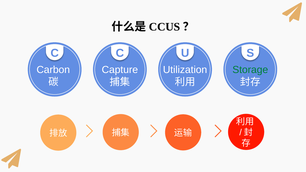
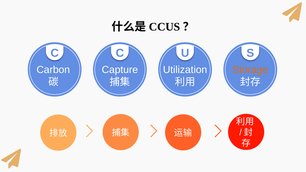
Storage colour: green -> orange (250, 70)
